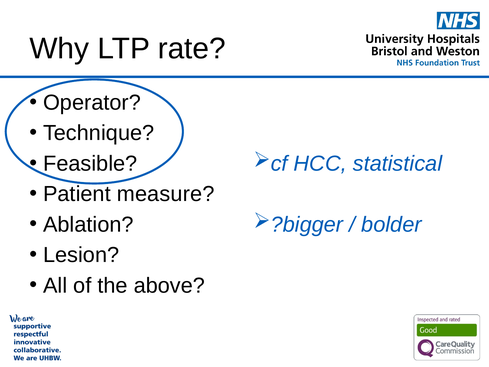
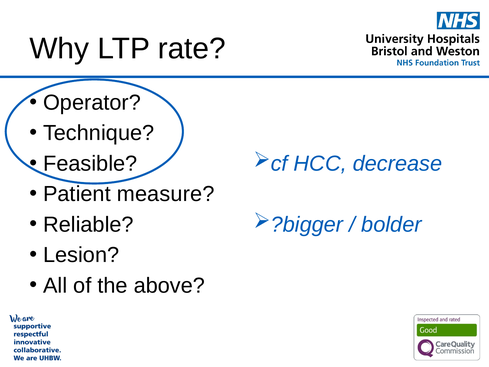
statistical: statistical -> decrease (398, 164)
Ablation: Ablation -> Reliable (88, 224)
